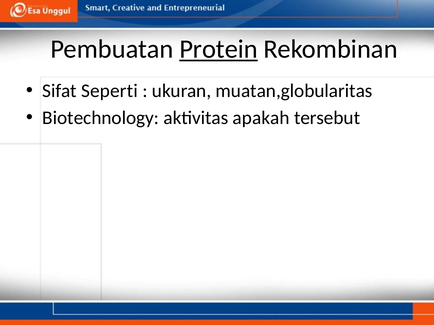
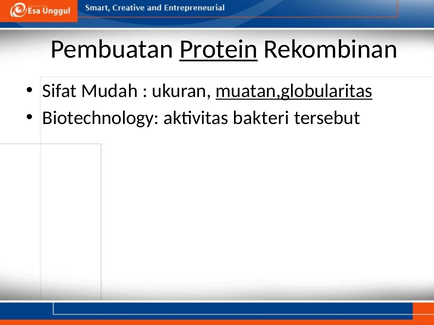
Seperti: Seperti -> Mudah (109, 91)
muatan,globularitas underline: none -> present (294, 91)
apakah: apakah -> bakteri (261, 118)
